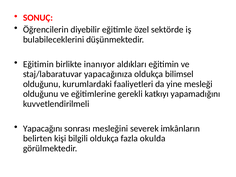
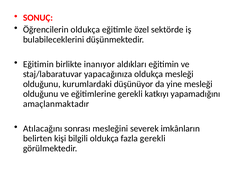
Öğrencilerin diyebilir: diyebilir -> oldukça (85, 30)
oldukça bilimsel: bilimsel -> mesleği (179, 74)
faaliyetleri: faaliyetleri -> düşünüyor (134, 84)
kuvvetlendirilmeli: kuvvetlendirilmeli -> amaçlanmaktadır (56, 104)
Yapacağını: Yapacağını -> Atılacağını (43, 129)
fazla okulda: okulda -> gerekli (153, 138)
